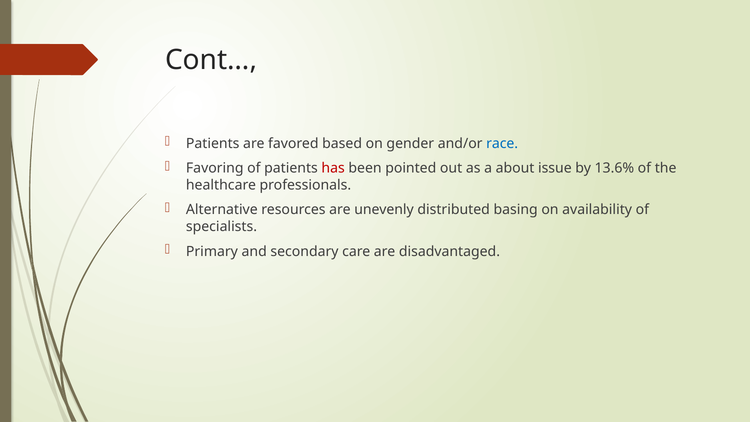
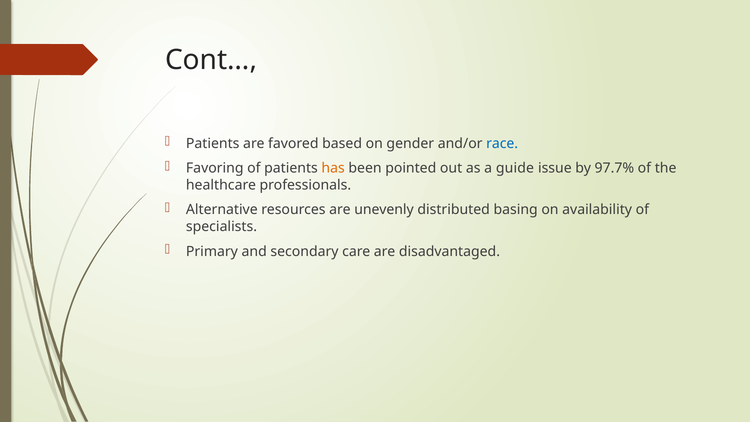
has colour: red -> orange (333, 168)
about: about -> guide (515, 168)
13.6%: 13.6% -> 97.7% (614, 168)
